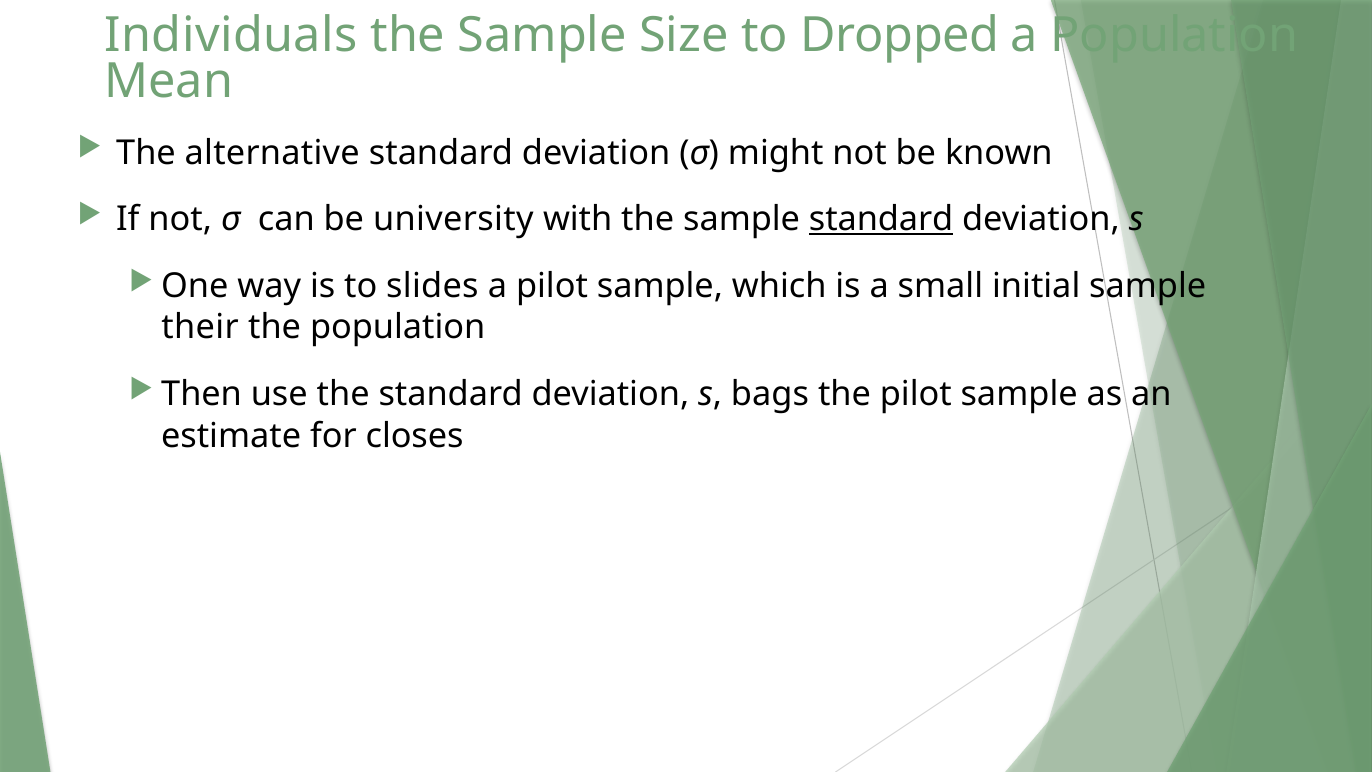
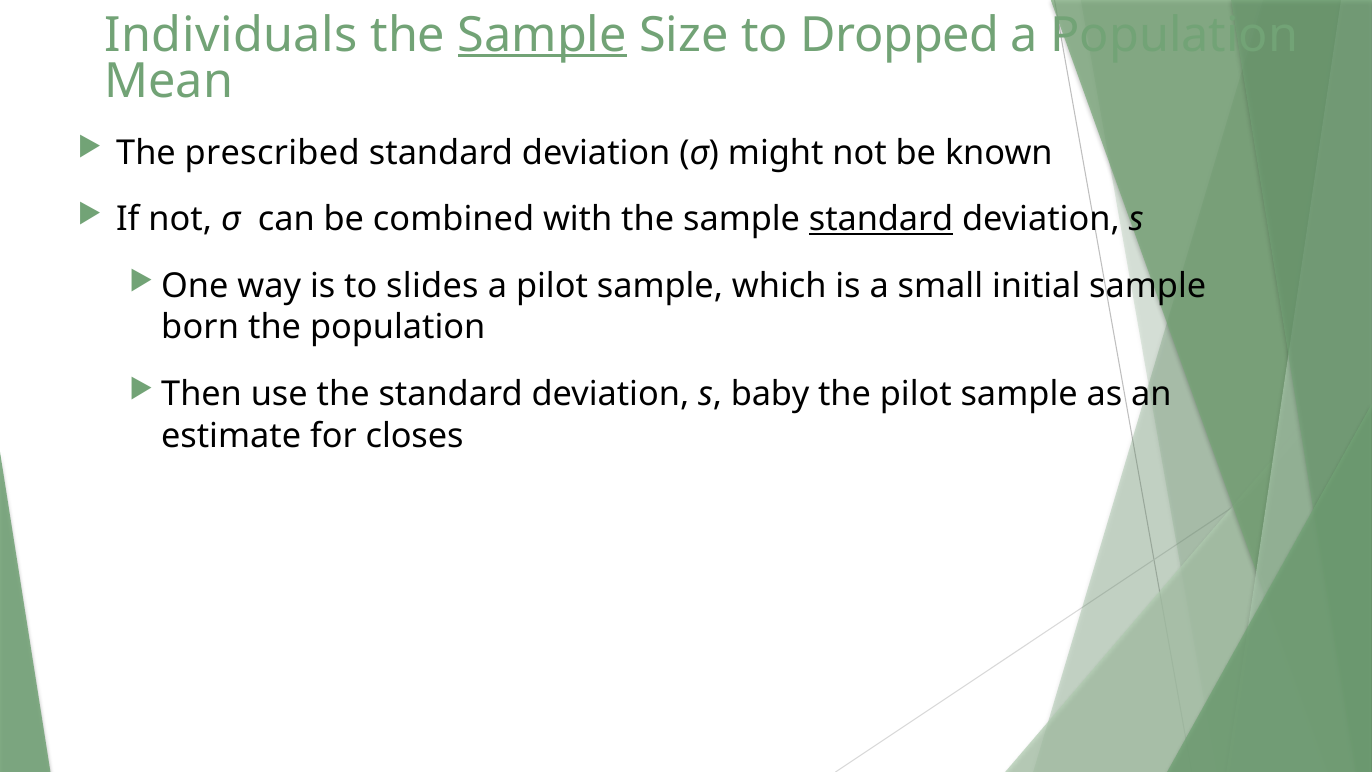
Sample underline: none -> present (542, 35)
alternative: alternative -> prescribed (272, 153)
university: university -> combined (454, 220)
their: their -> born (200, 328)
bags: bags -> baby (770, 394)
